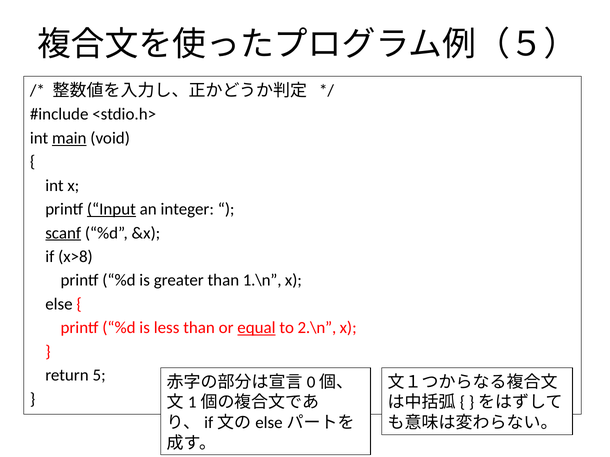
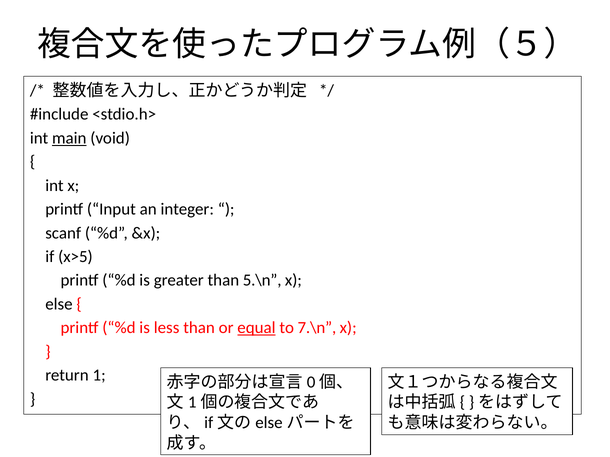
Input underline: present -> none (111, 209)
scanf underline: present -> none (63, 233)
x>8: x>8 -> x>5 (75, 257)
1.\n: 1.\n -> 5.\n (262, 281)
2.\n: 2.\n -> 7.\n (317, 328)
5: 5 -> 1 (99, 376)
